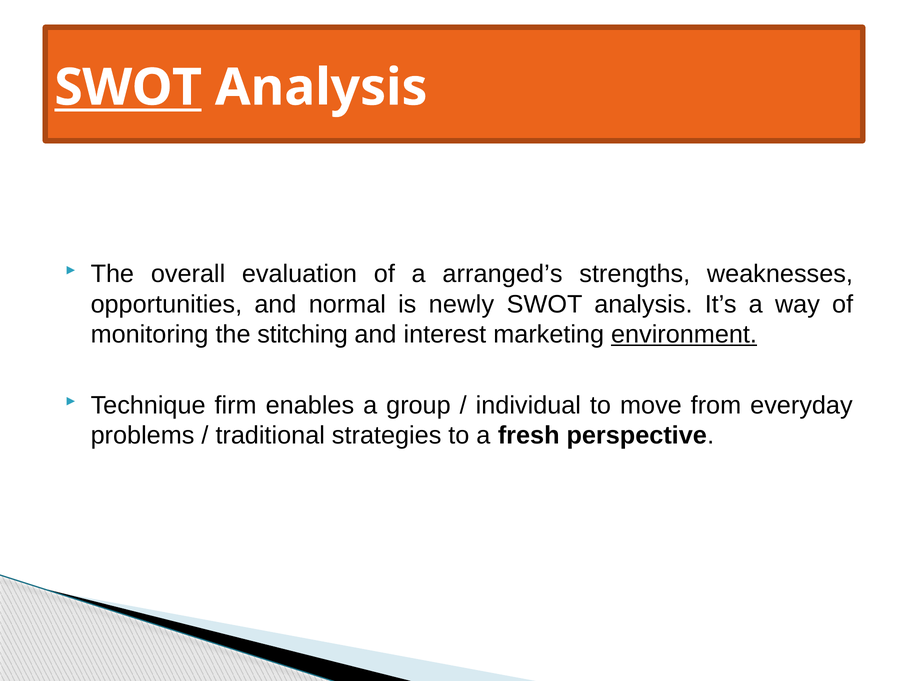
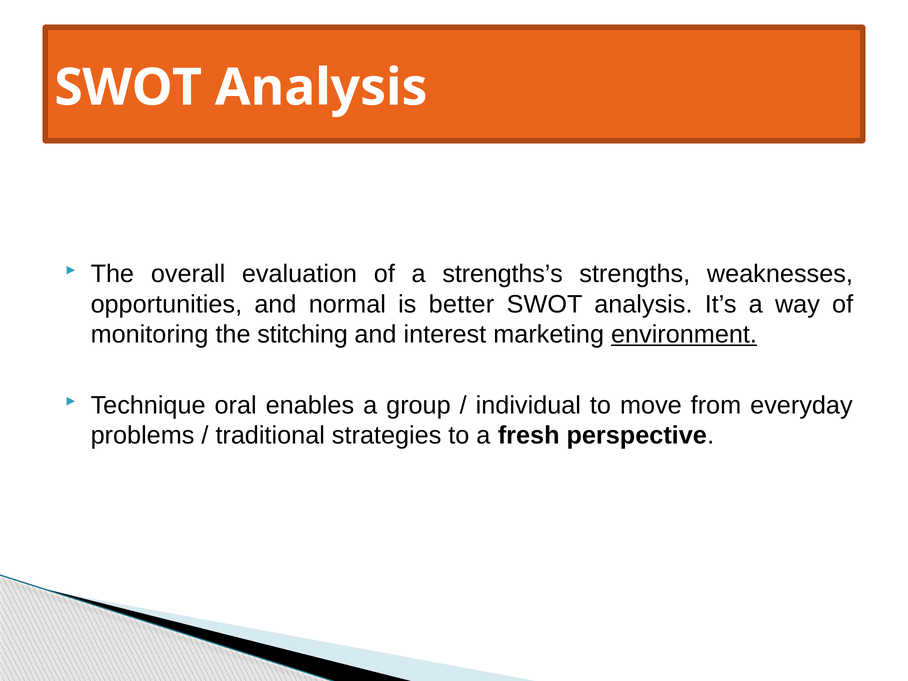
SWOT underline: present -> none (128, 88)
arranged’s: arranged’s -> strengths’s (503, 274)
newly: newly -> better (461, 304)
firm: firm -> oral (236, 405)
